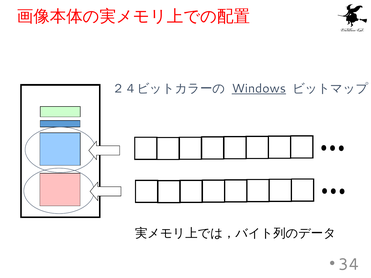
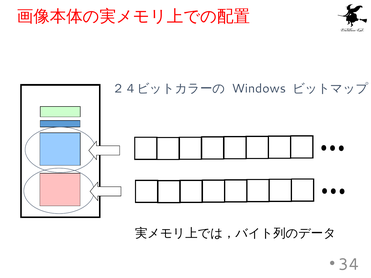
Windows underline: present -> none (259, 89)
